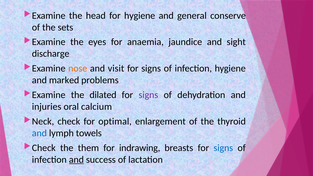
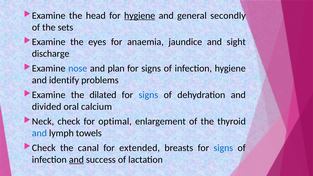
hygiene underline: none -> present (140, 16)
conserve: conserve -> secondly (228, 16)
nose colour: orange -> blue (78, 68)
visit: visit -> plan (116, 68)
marked: marked -> identify (64, 80)
signs colour: purple -> blue (148, 95)
injuries: injuries -> divided (47, 107)
them: them -> canal (88, 148)
indrawing: indrawing -> extended (140, 148)
